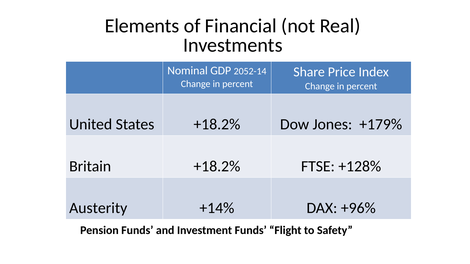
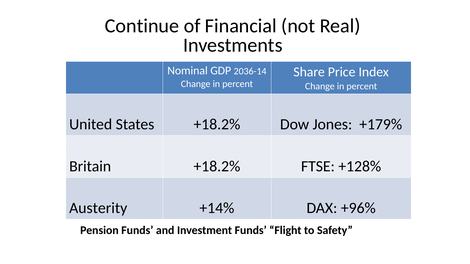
Elements: Elements -> Continue (142, 26)
2052-14: 2052-14 -> 2036-14 (250, 71)
